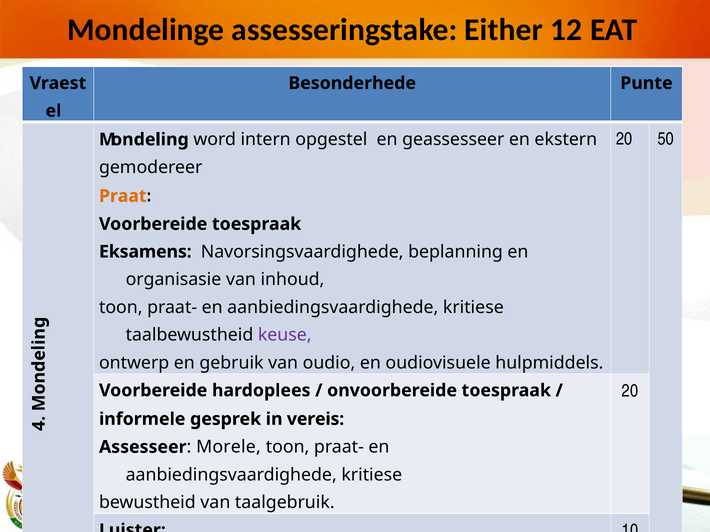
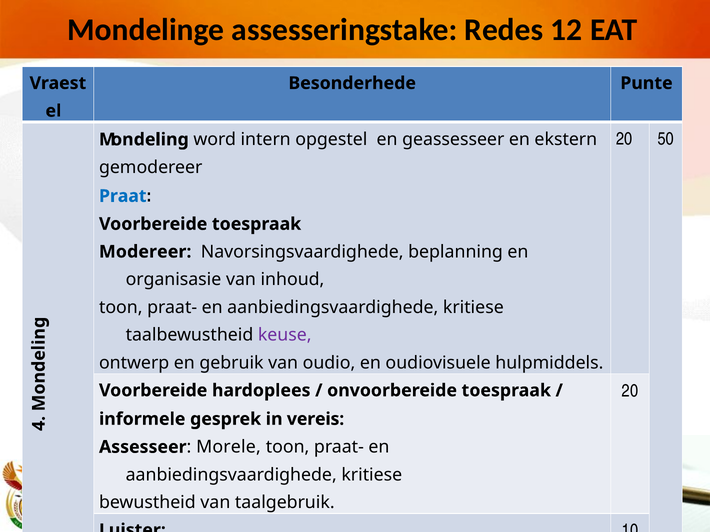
Either: Either -> Redes (504, 30)
Praat colour: orange -> blue (123, 196)
Eksamens: Eksamens -> Modereer (145, 252)
